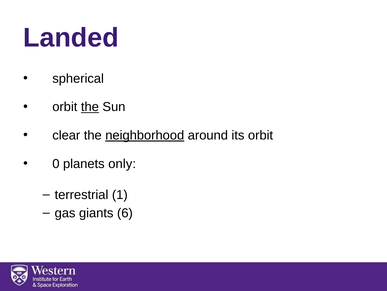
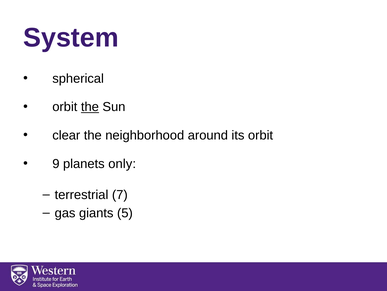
Landed: Landed -> System (71, 38)
neighborhood underline: present -> none (145, 135)
0: 0 -> 9 (56, 163)
1: 1 -> 7 (120, 194)
6: 6 -> 5 (125, 212)
